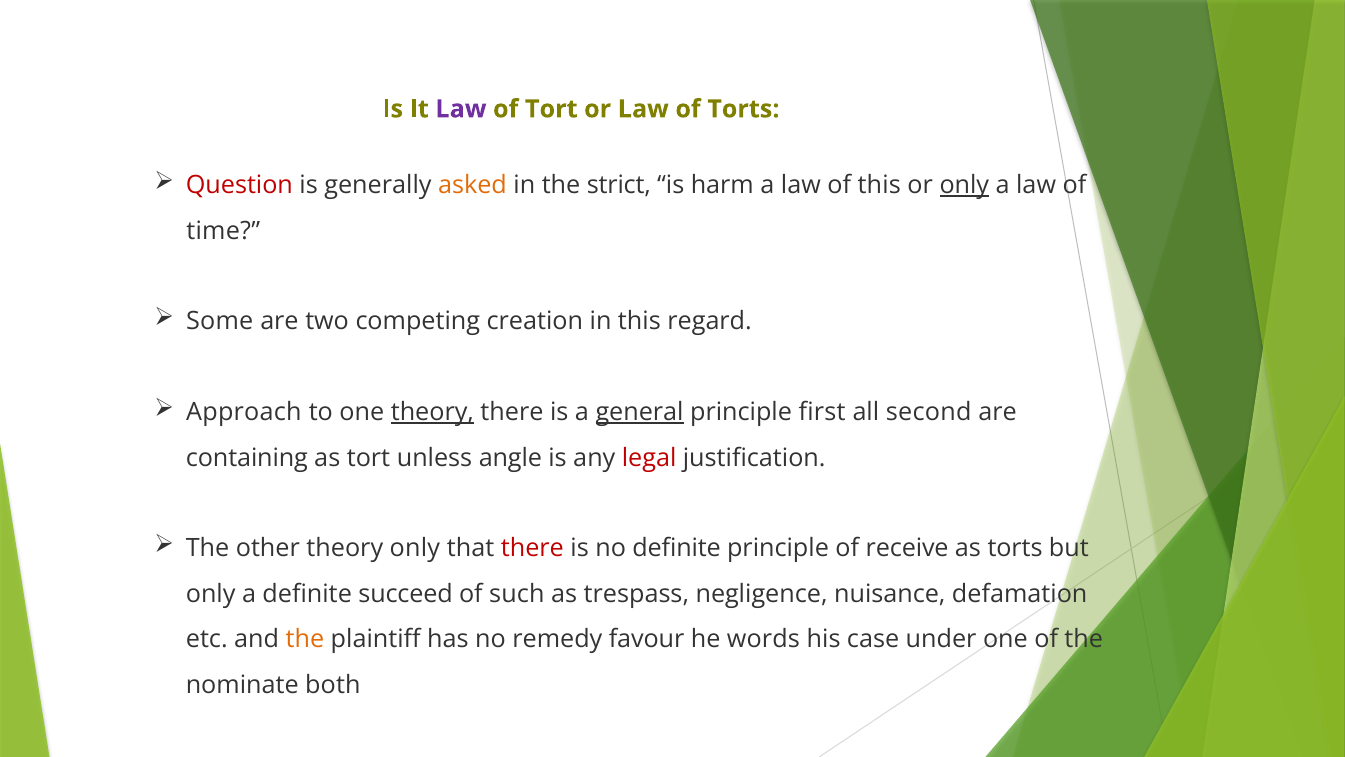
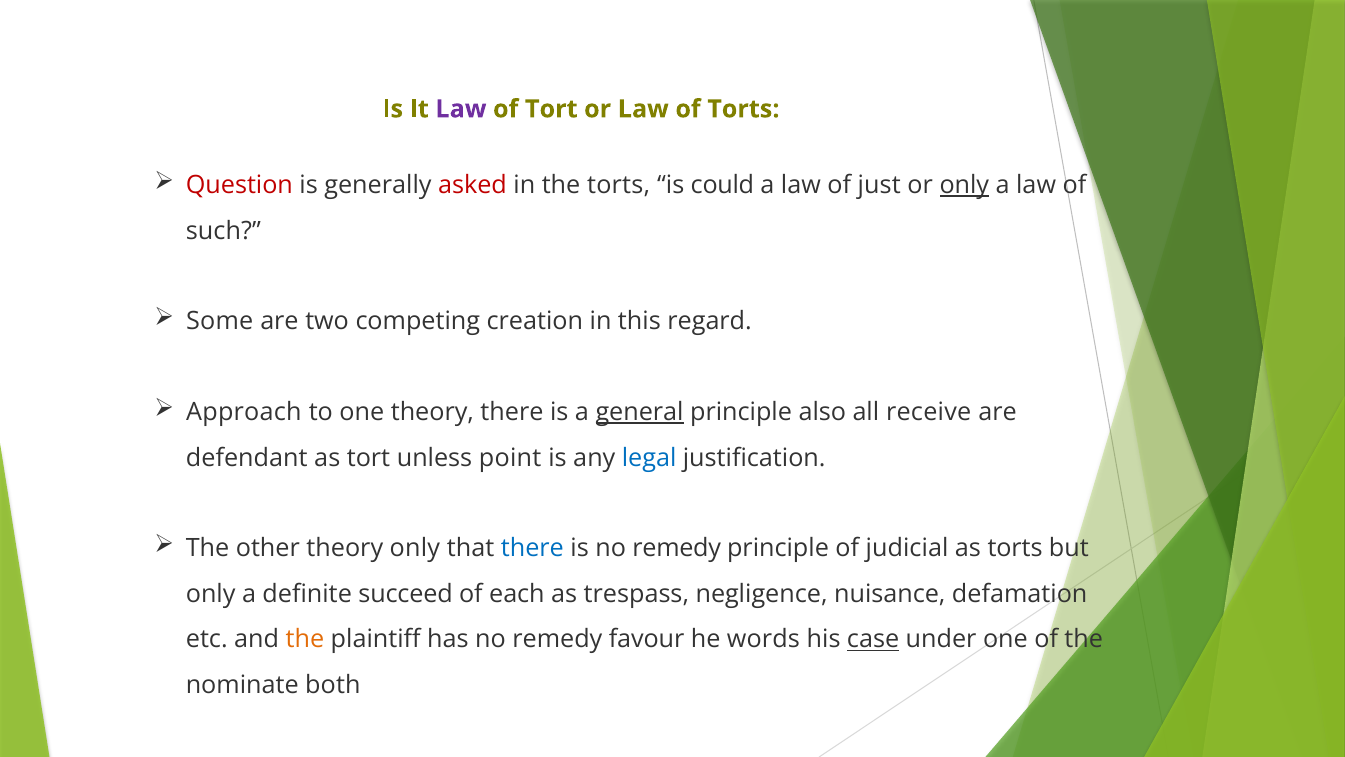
asked colour: orange -> red (472, 185)
the strict: strict -> torts (619, 185)
harm: harm -> could (722, 185)
of this: this -> just (879, 185)
time: time -> such (223, 231)
theory underline: present -> none (432, 412)
first: first -> also (822, 412)
second: second -> receive (929, 412)
containing: containing -> defendant (247, 458)
angle: angle -> point (510, 458)
legal colour: red -> blue (649, 458)
there colour: red -> blue (532, 548)
is no definite: definite -> remedy (677, 548)
receive: receive -> judicial (907, 548)
such: such -> each (517, 594)
case underline: none -> present (873, 639)
